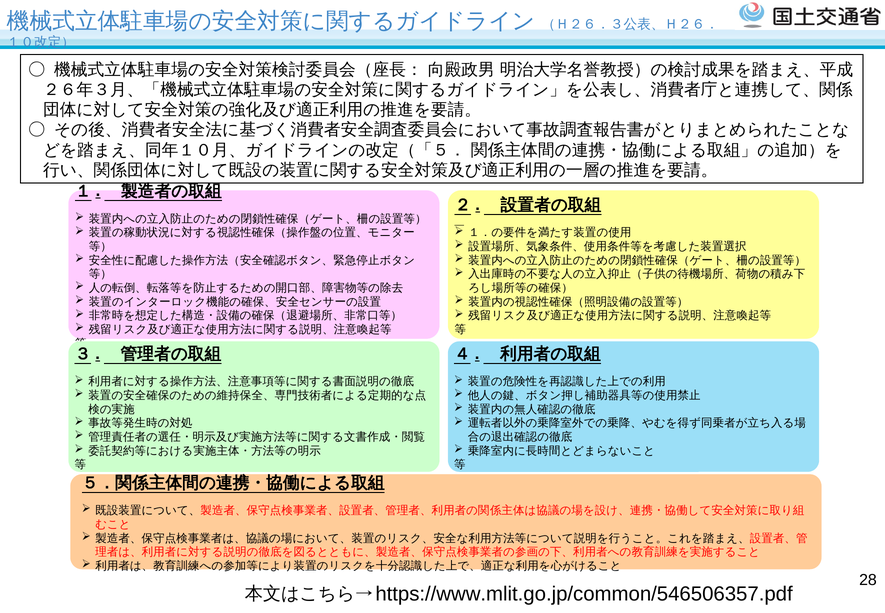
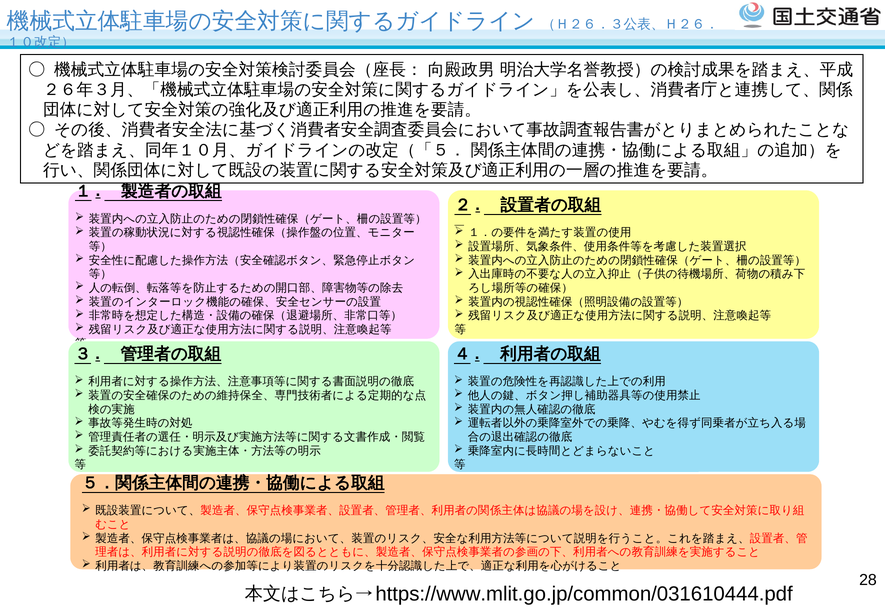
https://www.mlit.go.jp/common/546506357.pdf: https://www.mlit.go.jp/common/546506357.pdf -> https://www.mlit.go.jp/common/031610444.pdf (584, 594)
